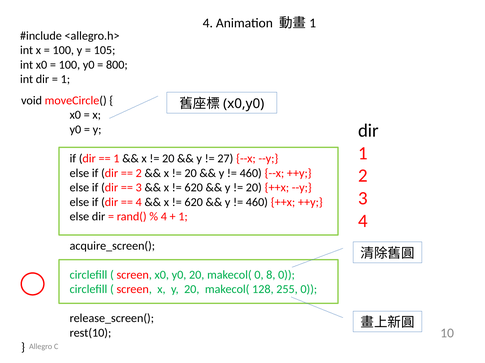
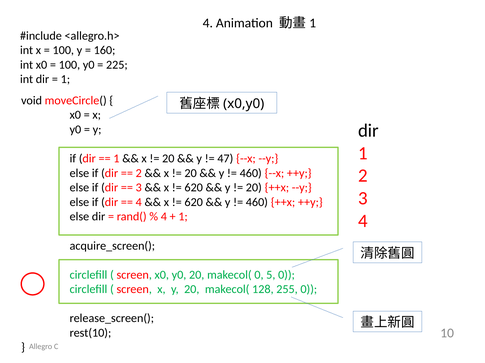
105: 105 -> 160 (105, 50)
800: 800 -> 225 (117, 65)
27: 27 -> 47 (225, 159)
8: 8 -> 5 (271, 275)
